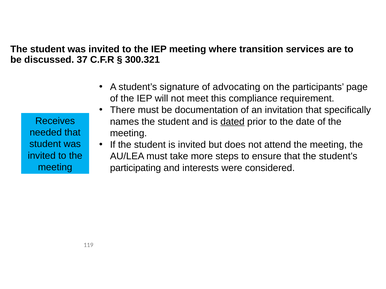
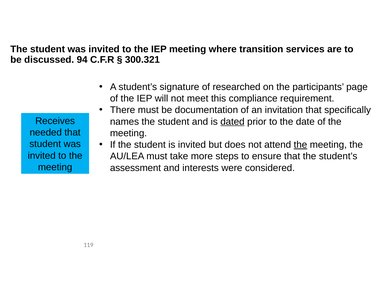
37: 37 -> 94 (82, 60)
advocating: advocating -> researched (237, 87)
the underline: none -> present (300, 145)
participating: participating -> assessment (135, 168)
